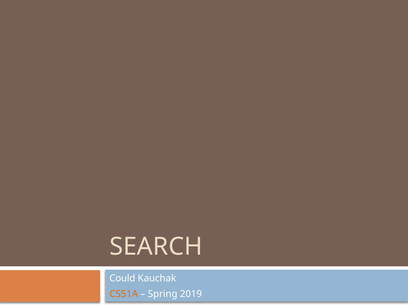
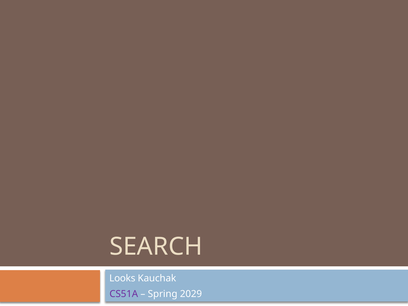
Could: Could -> Looks (122, 278)
CS51A colour: orange -> purple (124, 294)
2019: 2019 -> 2029 (191, 294)
